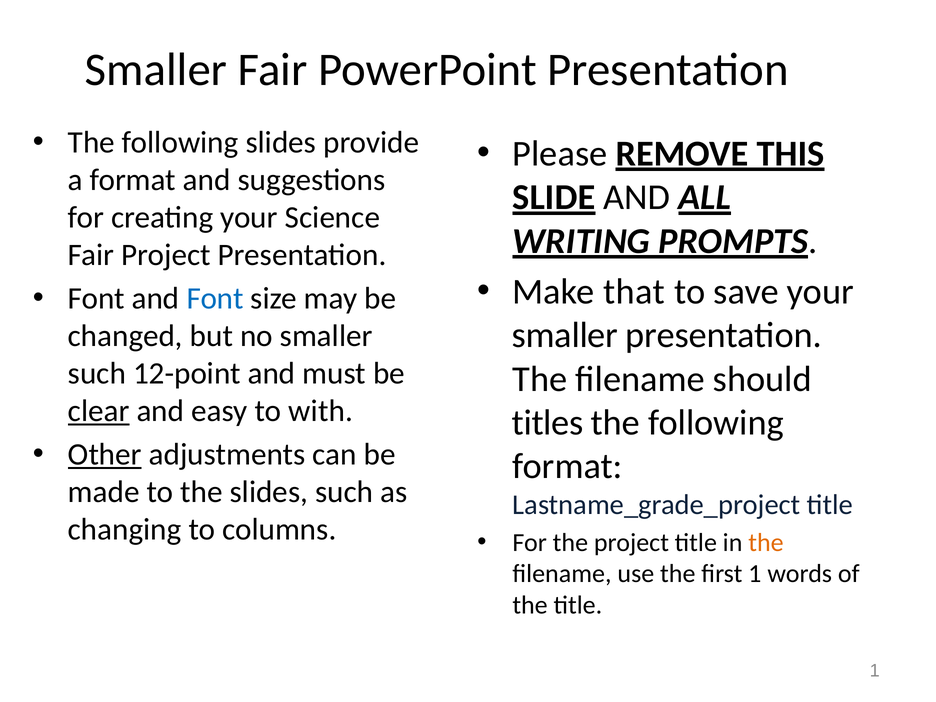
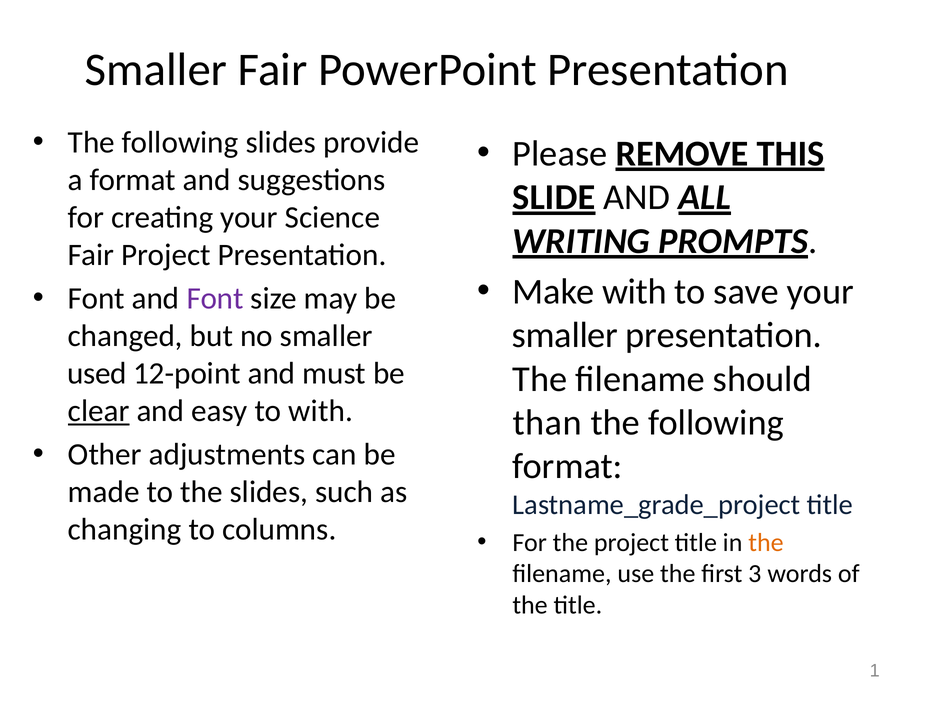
Make that: that -> with (634, 292)
Font colour: blue -> purple (215, 299)
such: such -> used (97, 373)
titles: titles -> than (547, 423)
Other underline: present -> none (105, 455)
first 1: 1 -> 3 (755, 574)
